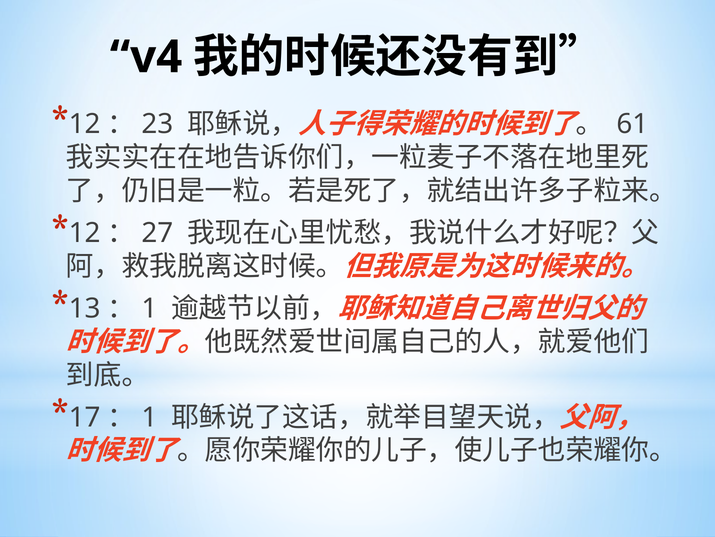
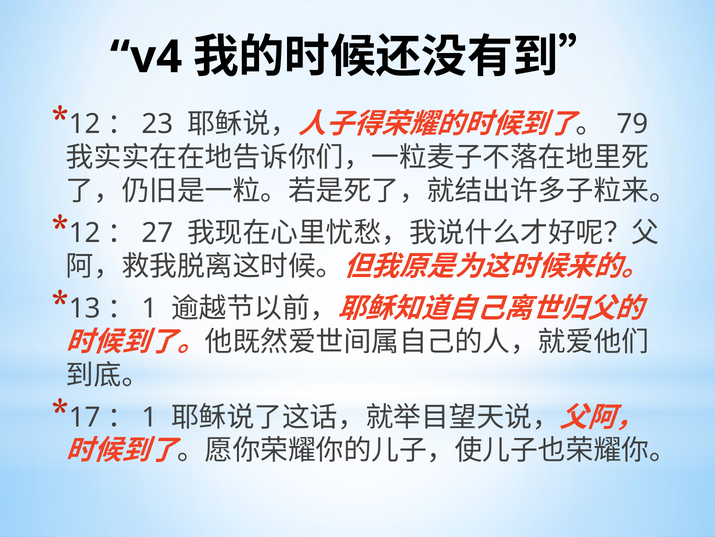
61: 61 -> 79 (632, 124)
